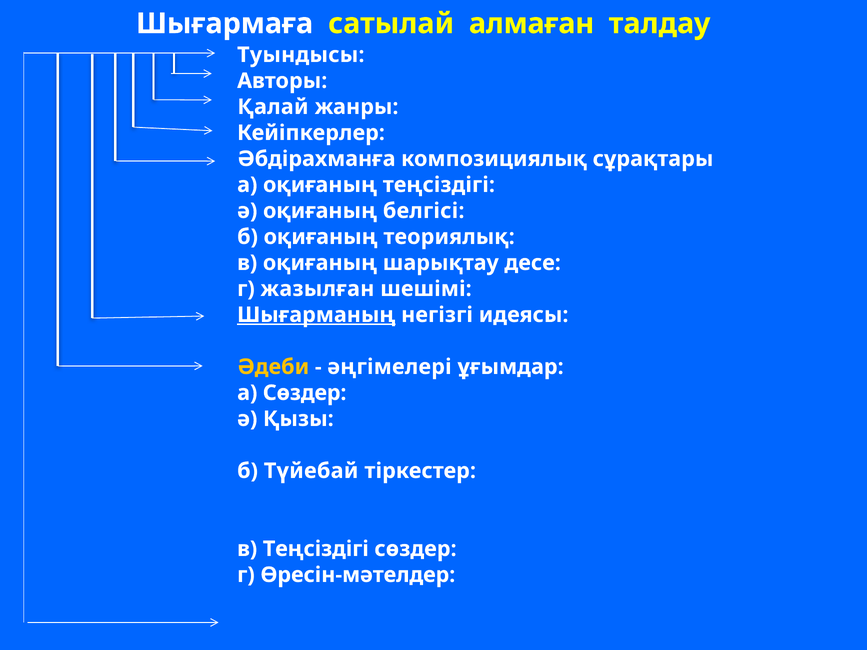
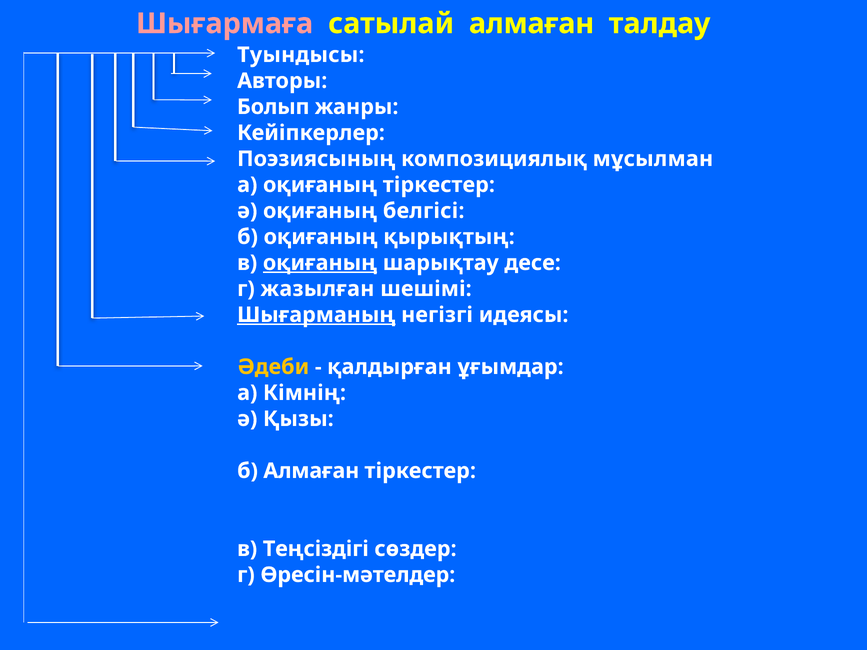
Шығармаға colour: white -> pink (225, 24)
Қалай: Қалай -> Болып (273, 107)
Әбдірахманға: Әбдірахманға -> Поэзиясының (316, 159)
сұрақтары: сұрақтары -> мұсылман (653, 159)
оқиғаның теңсіздігі: теңсіздігі -> тіркестер (439, 185)
теориялық: теориялық -> қырықтың (449, 237)
оқиғаның underline: none -> present (320, 263)
әңгімелері: әңгімелері -> қалдырған (390, 367)
а Сөздер: Сөздер -> Кімнің (305, 393)
б Түйебай: Түйебай -> Алмаған (311, 471)
